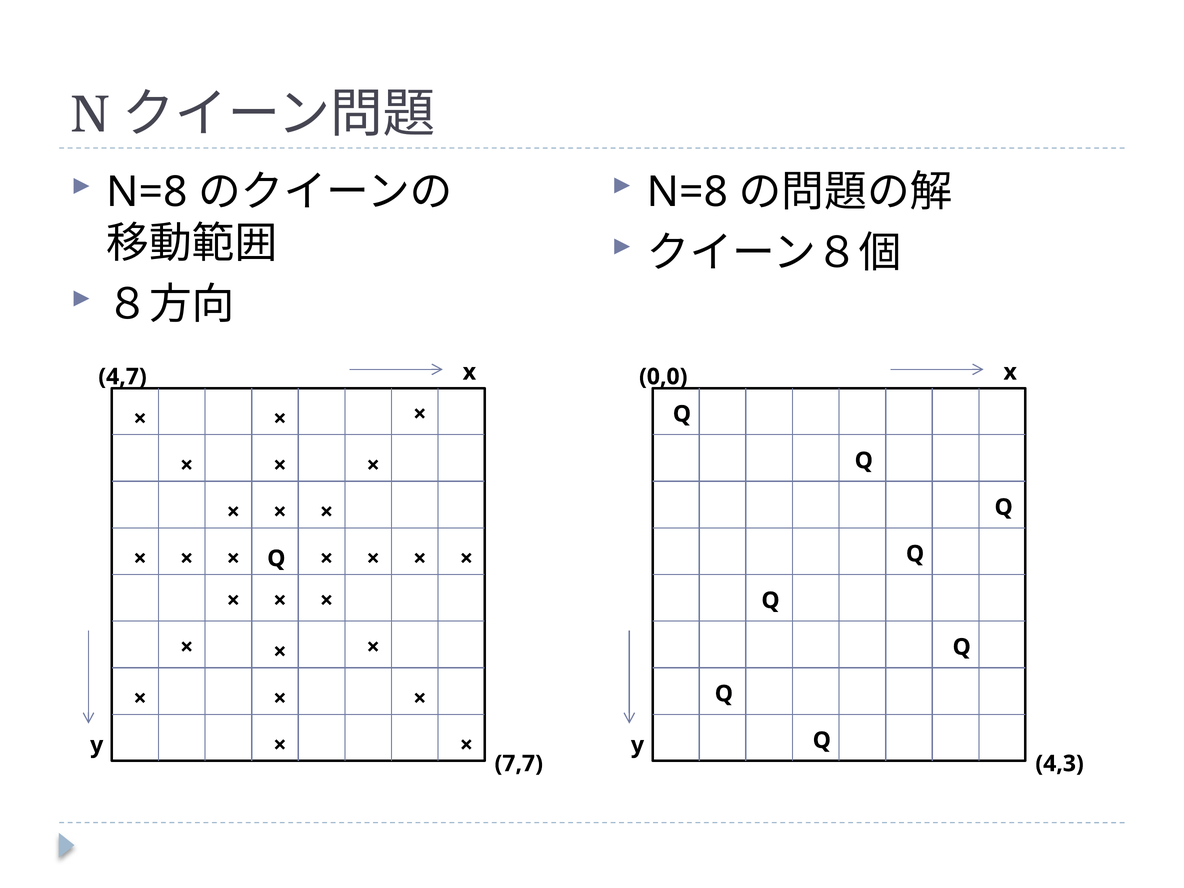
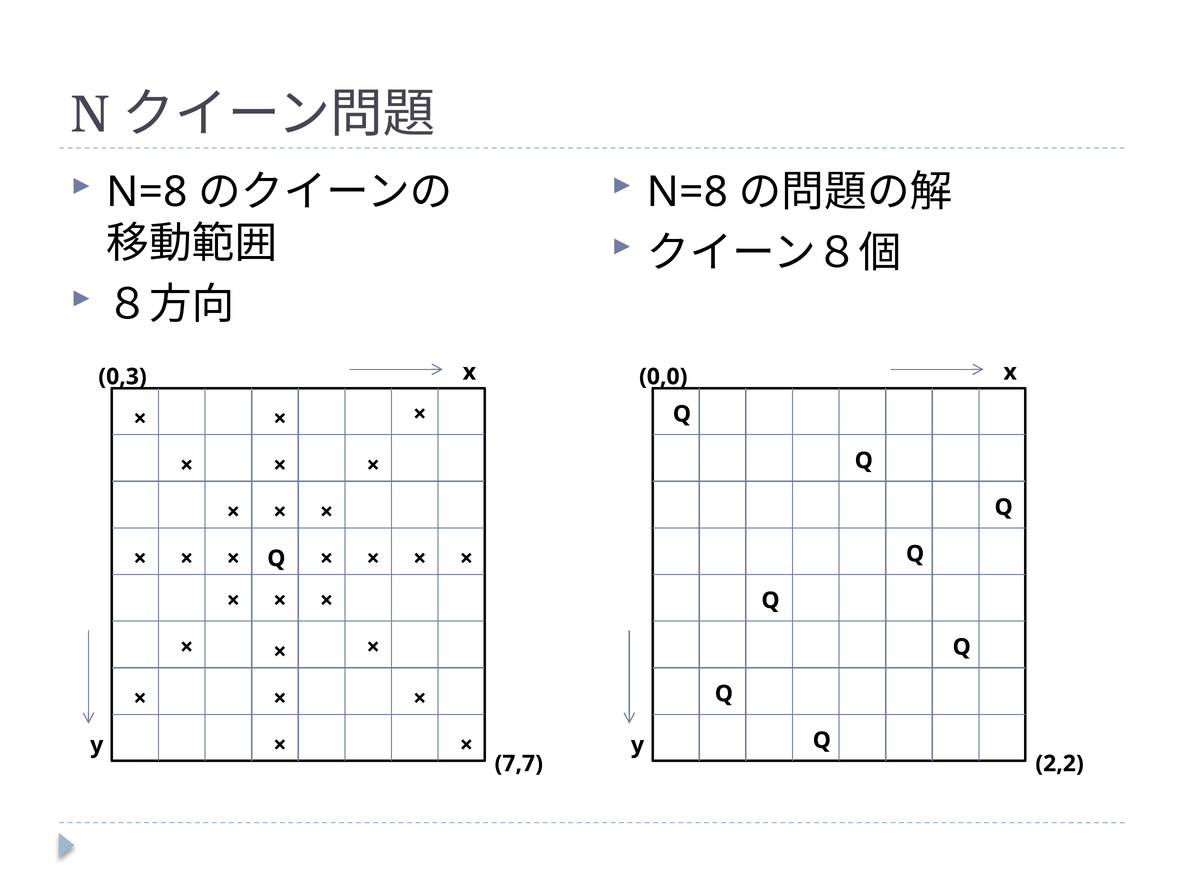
4,7: 4,7 -> 0,3 (123, 377)
4,3: 4,3 -> 2,2 (1060, 764)
